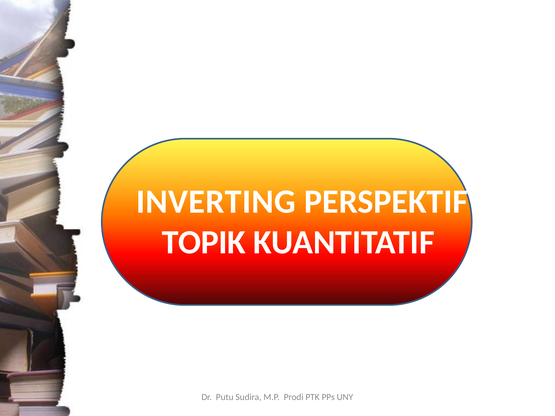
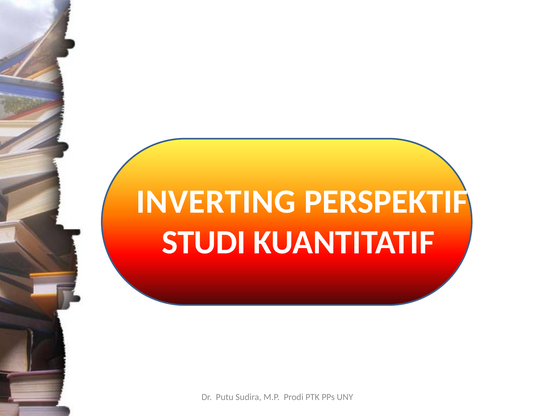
TOPIK: TOPIK -> STUDI (204, 242)
